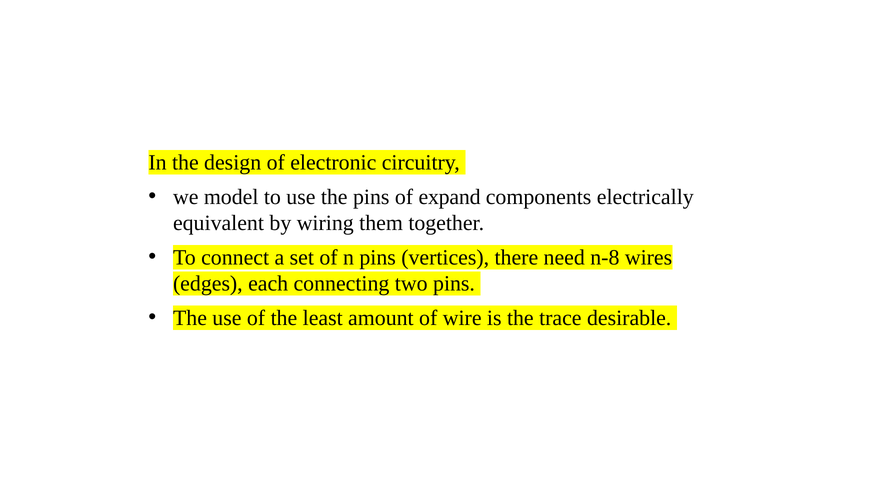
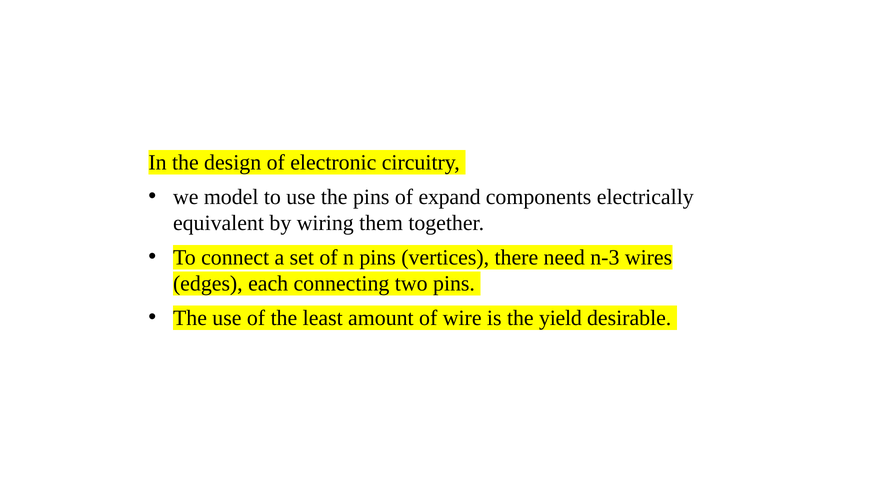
n-8: n-8 -> n-3 (605, 258)
trace: trace -> yield (560, 318)
